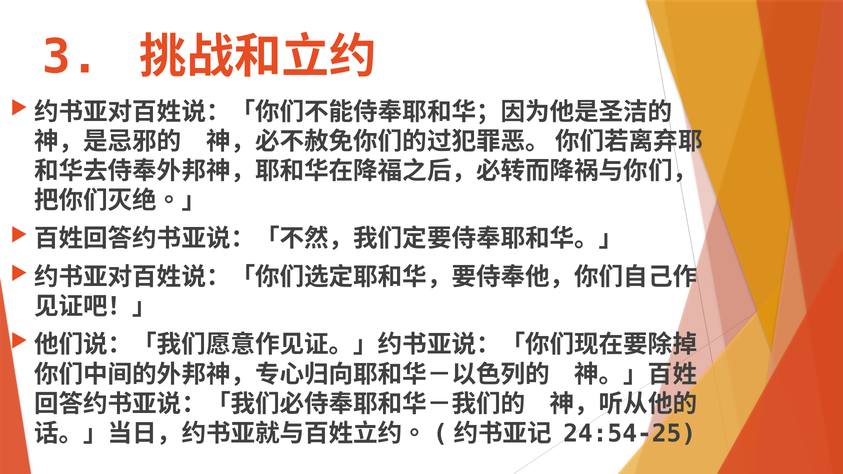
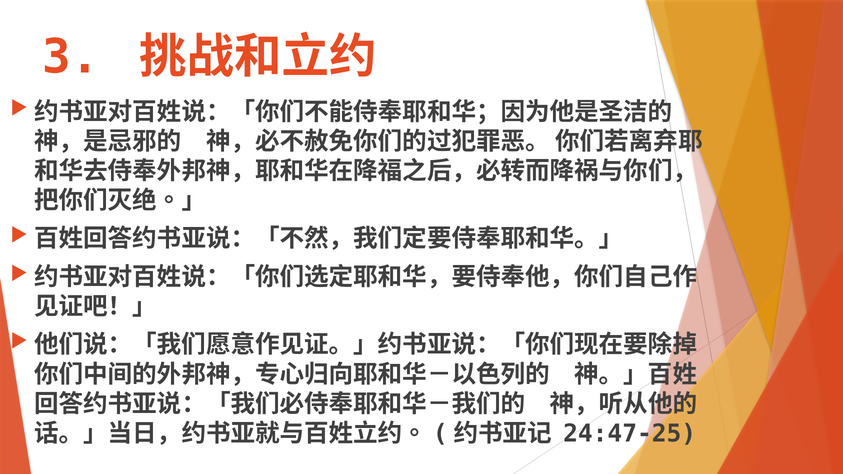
24:54-25: 24:54-25 -> 24:47-25 (630, 434)
